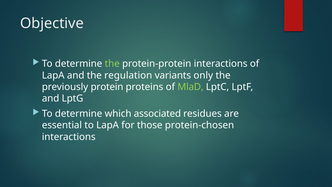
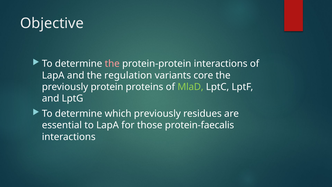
the colour: light green -> pink (112, 64)
only: only -> core (203, 75)
which associated: associated -> previously (157, 113)
protein-chosen: protein-chosen -> protein-faecalis (200, 125)
